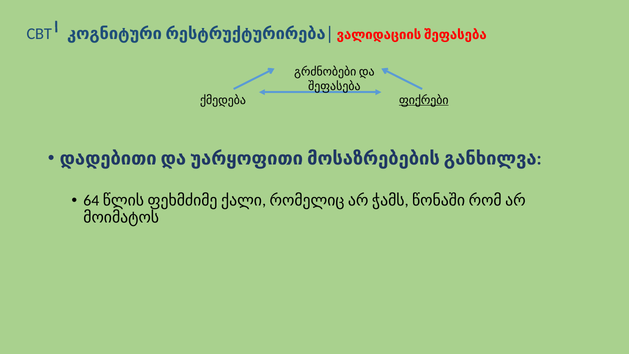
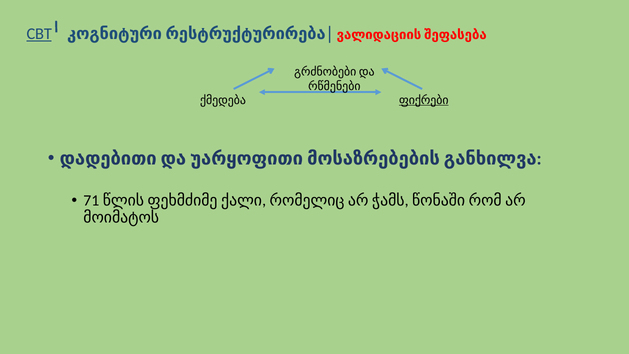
CBT underline: none -> present (39, 34)
შეფასება: შეფასება -> რწმენები (334, 86)
64: 64 -> 71 (91, 200)
